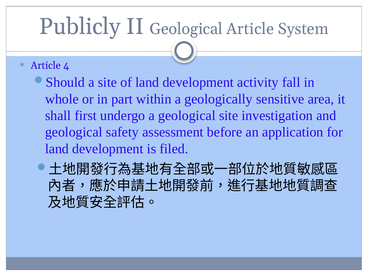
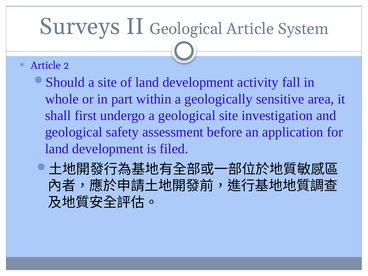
Publicly: Publicly -> Surveys (80, 26)
4: 4 -> 2 (66, 66)
